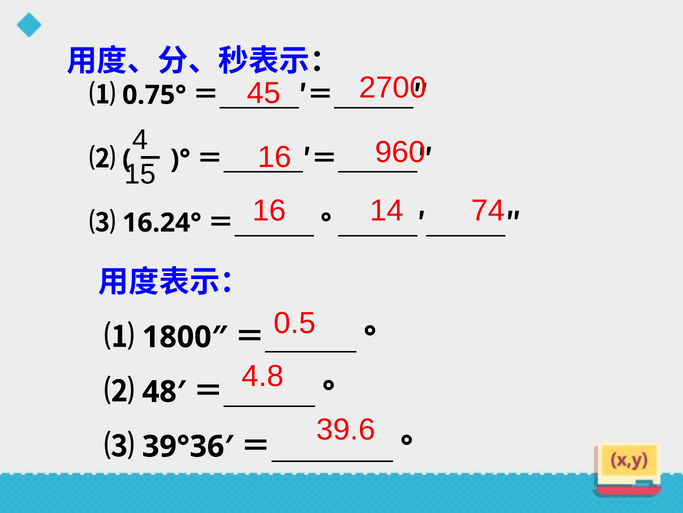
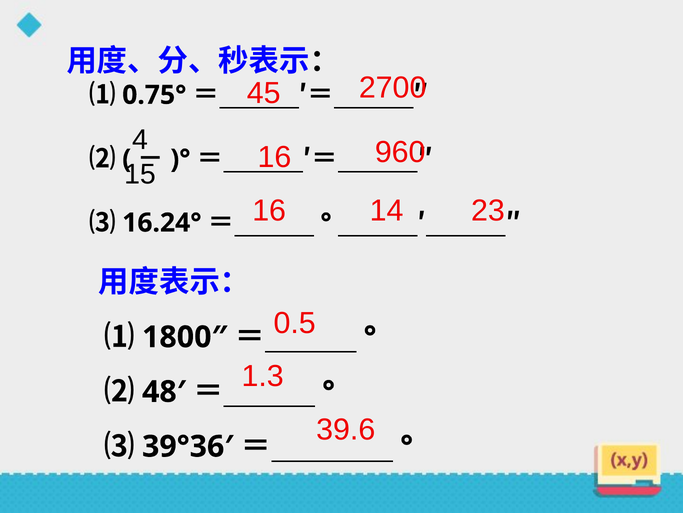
74: 74 -> 23 (488, 210)
4.8: 4.8 -> 1.3 (263, 376)
